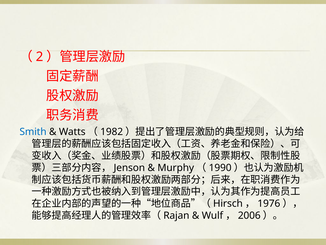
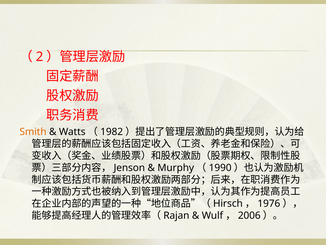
Smith colour: blue -> orange (33, 132)
